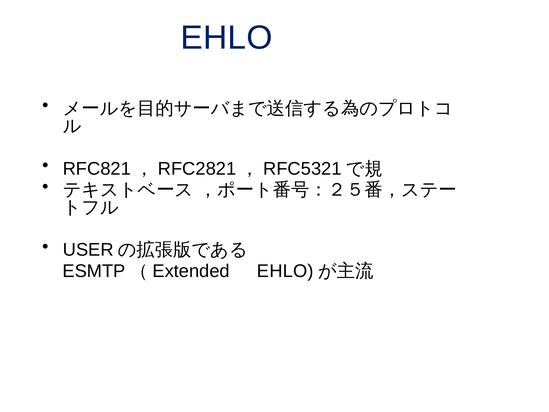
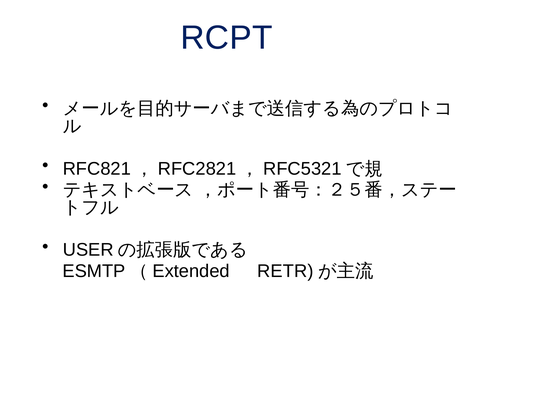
EHLO: EHLO -> RCPT (227, 38)
EHLO: EHLO -> RETR (285, 271)
